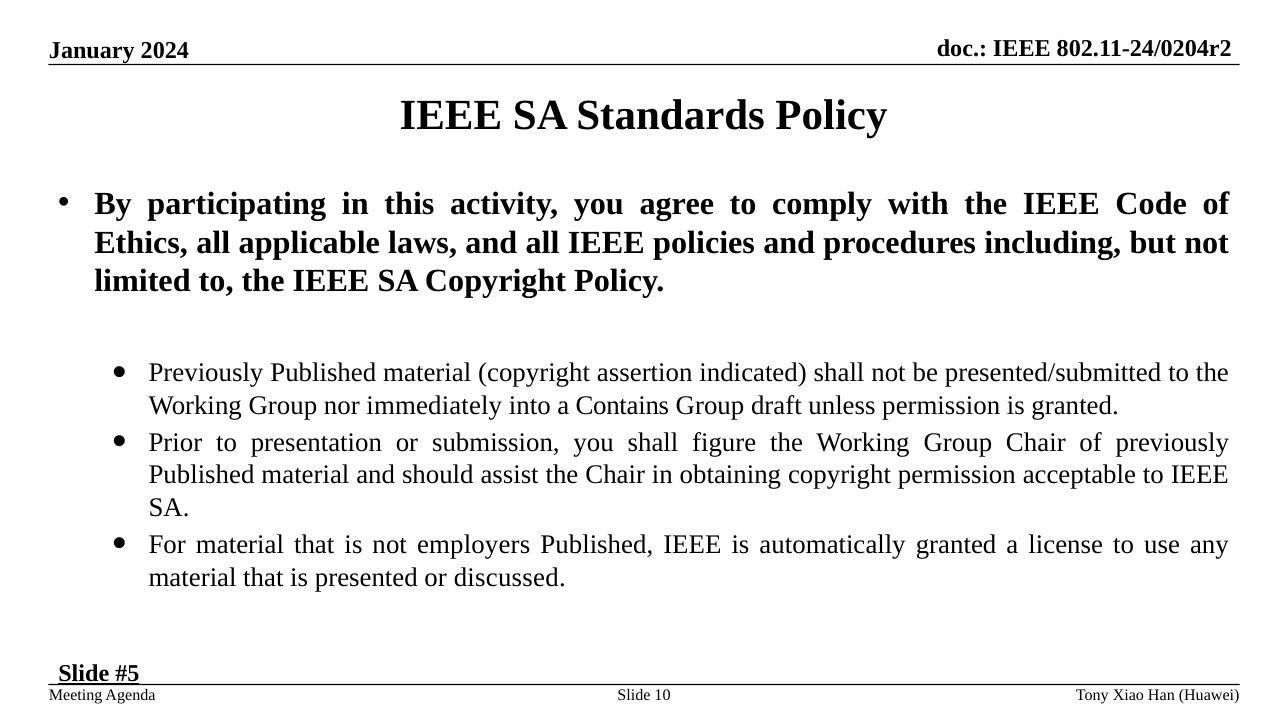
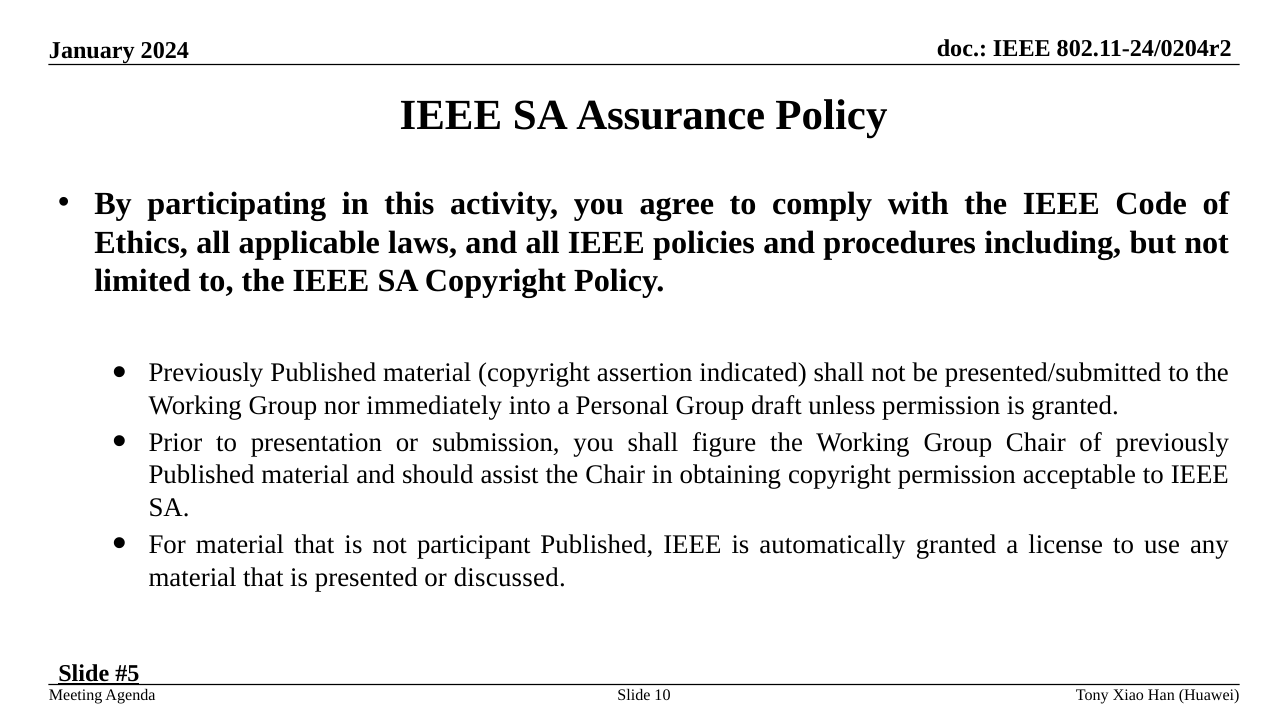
Standards: Standards -> Assurance (671, 116)
Contains: Contains -> Personal (622, 405)
employers: employers -> participant (474, 545)
